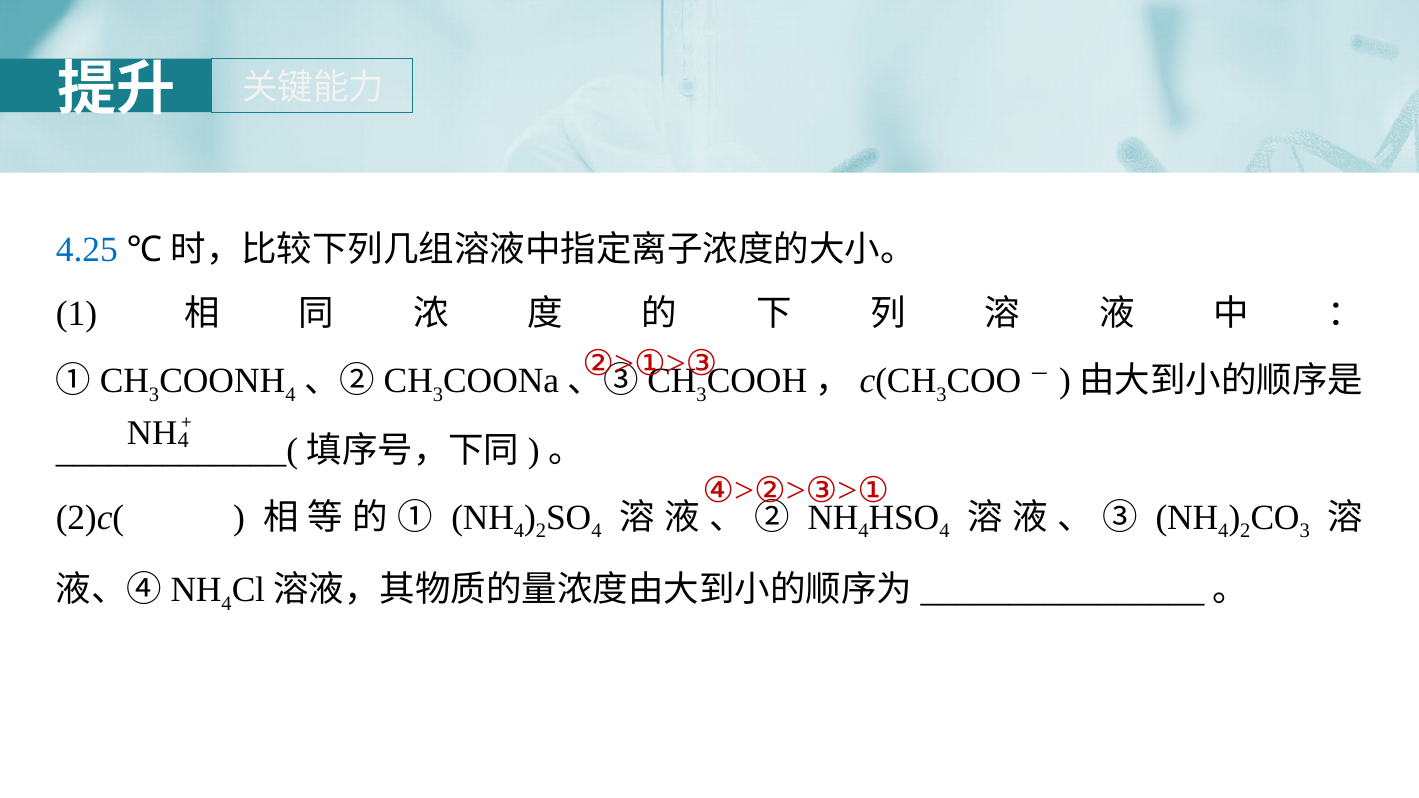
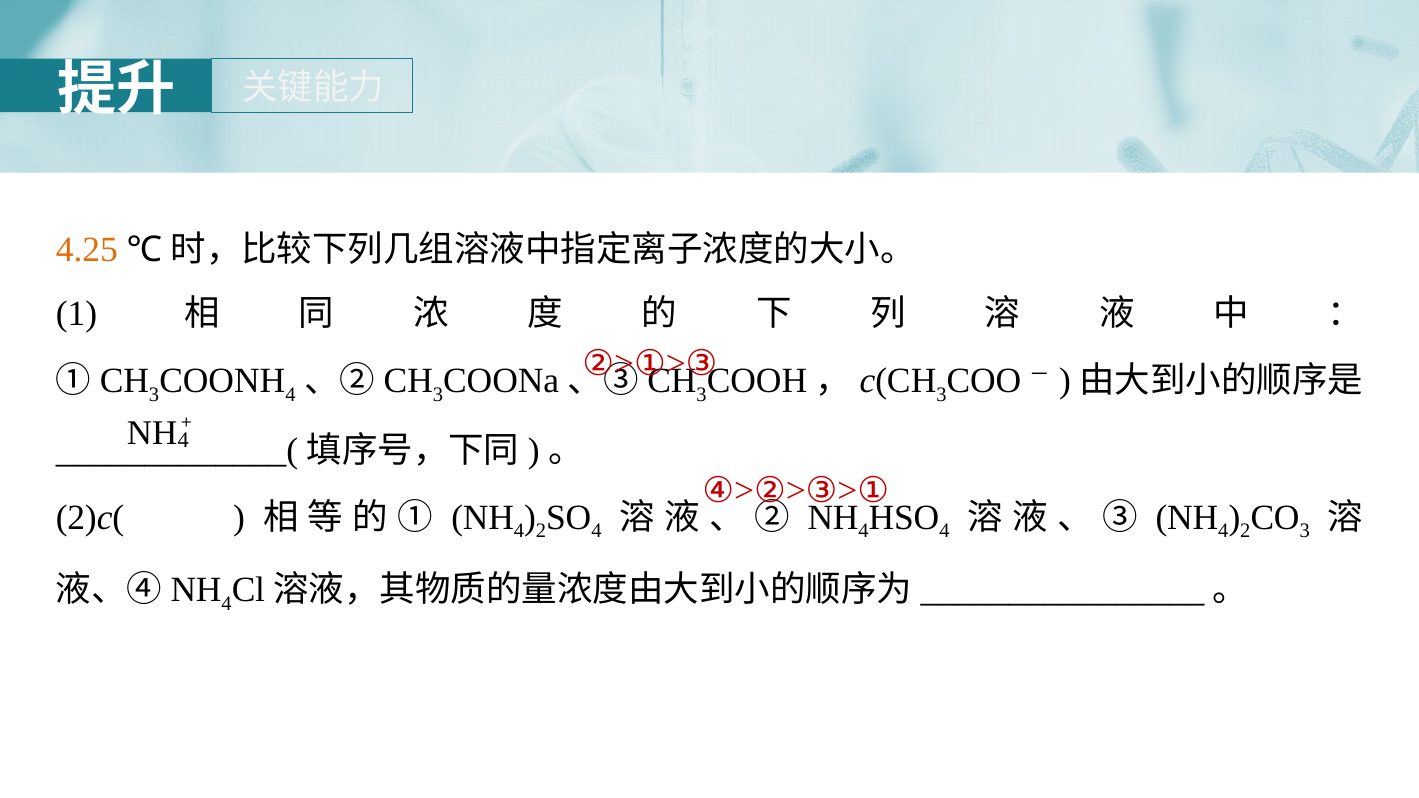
4.25 colour: blue -> orange (87, 250)
